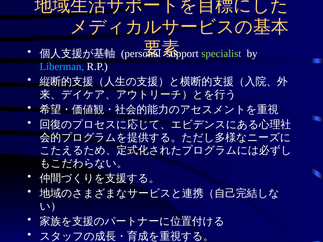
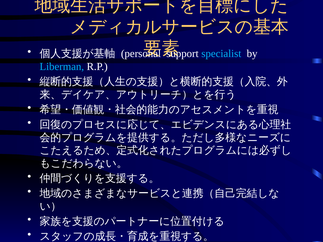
specialist colour: light green -> light blue (221, 54)
